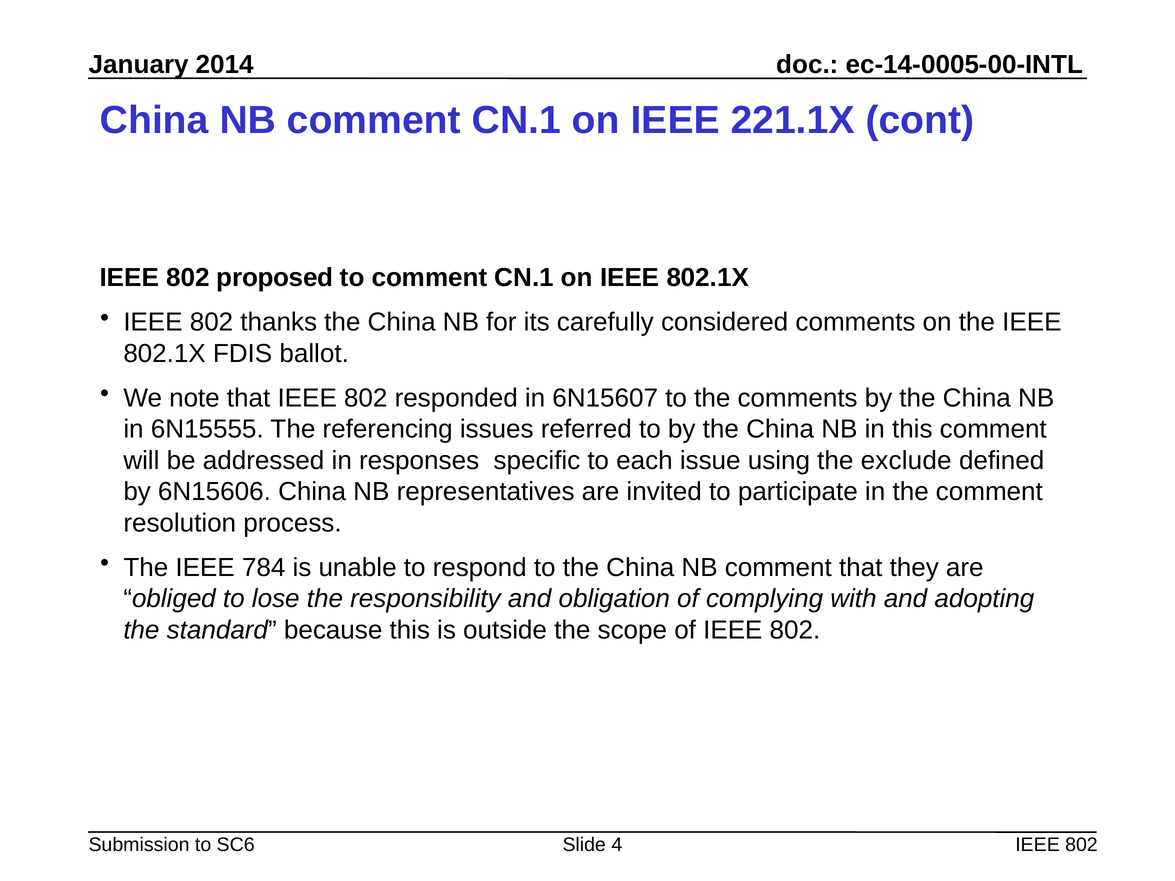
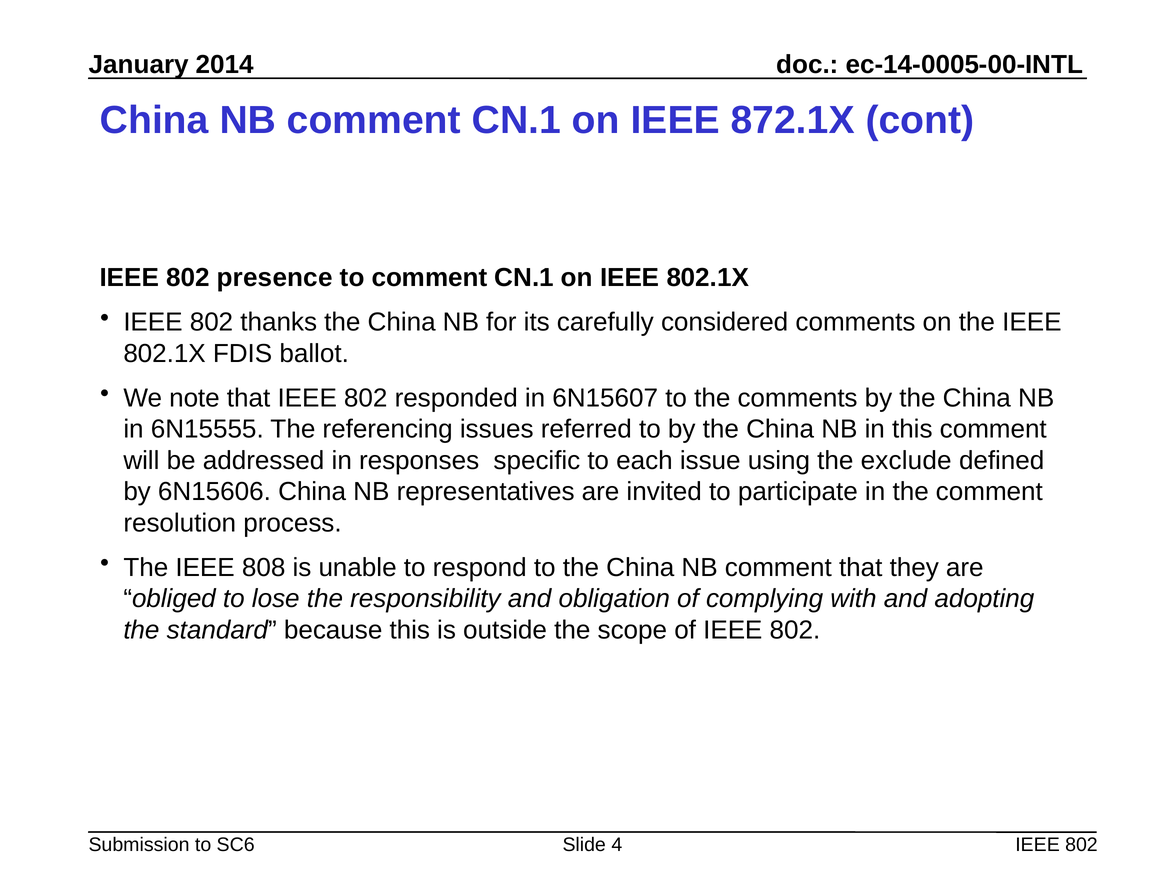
221.1X: 221.1X -> 872.1X (793, 120)
proposed: proposed -> presence (275, 278)
784: 784 -> 808 (264, 568)
